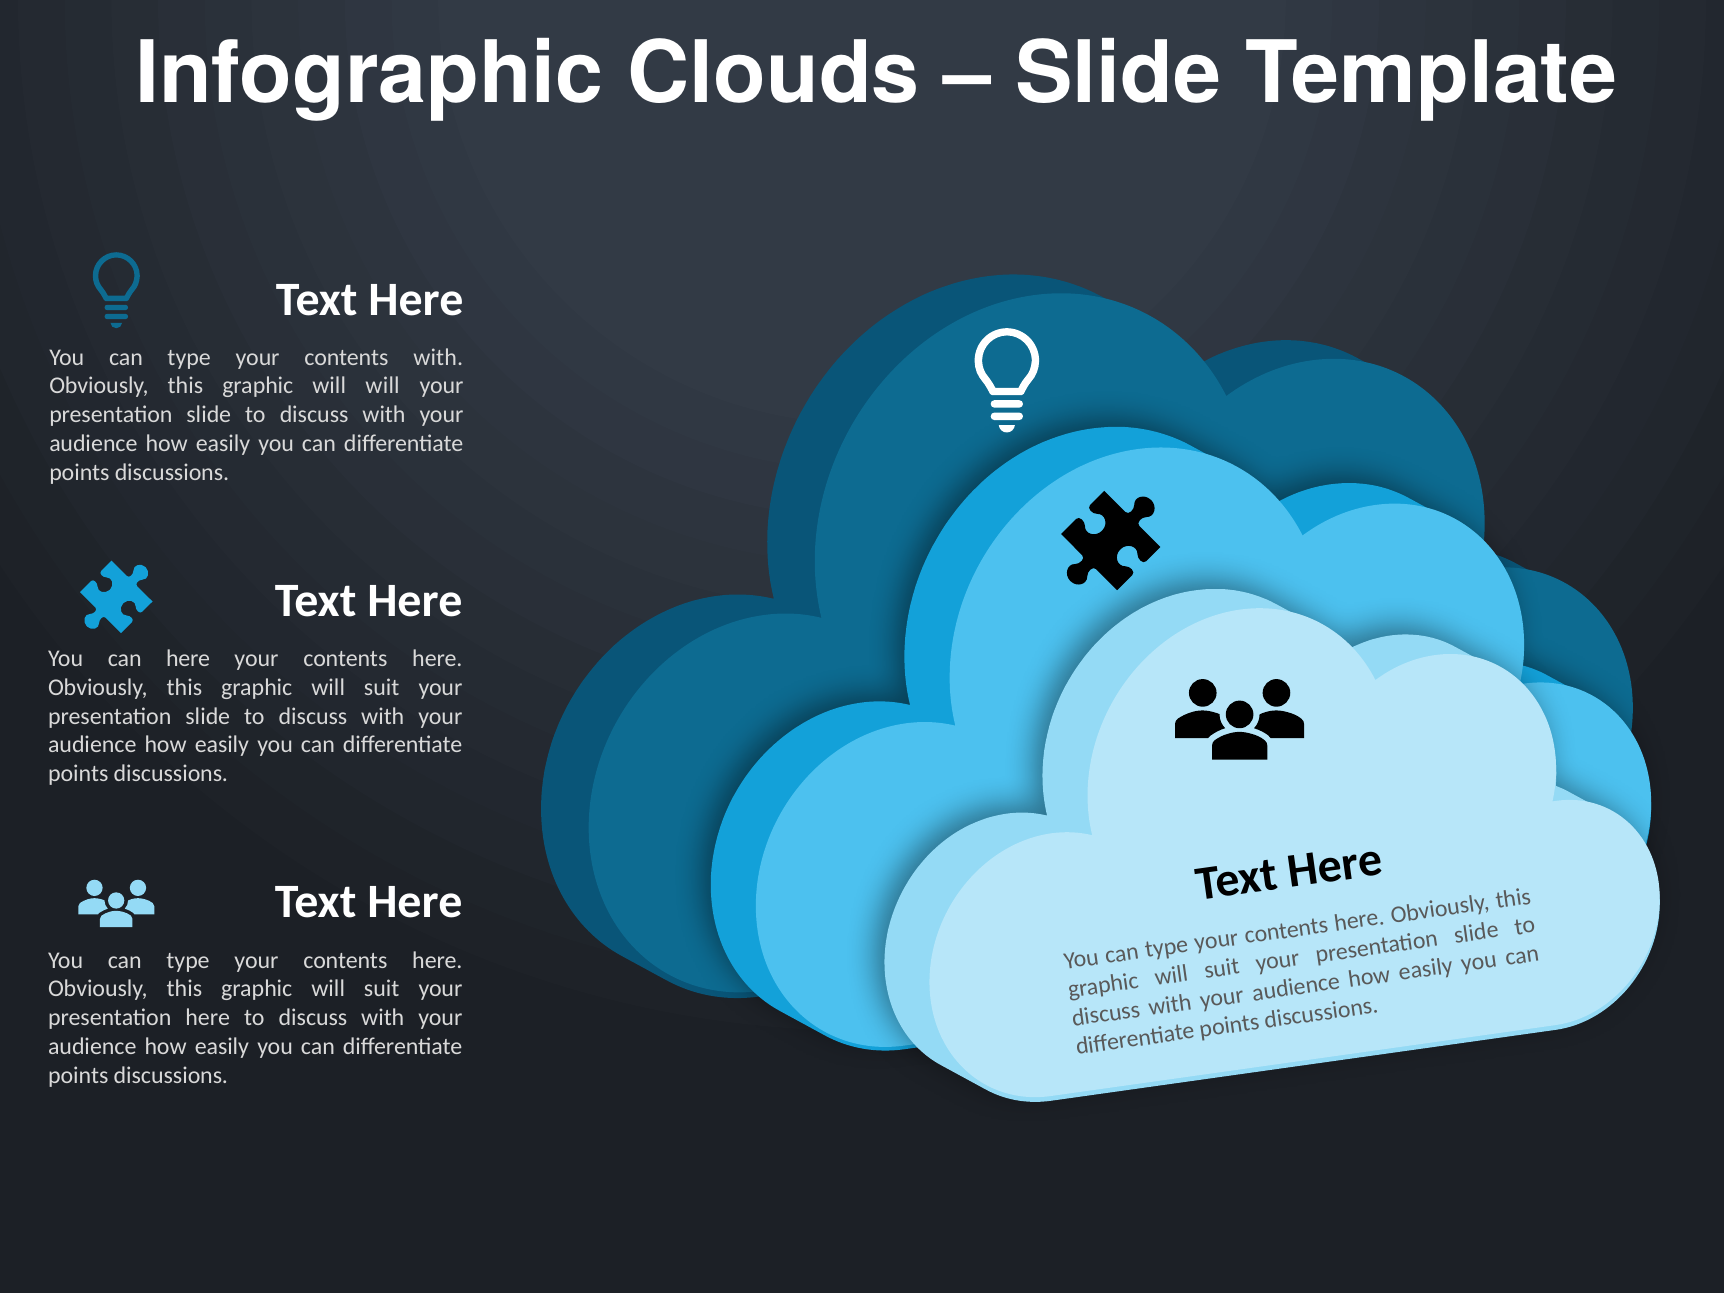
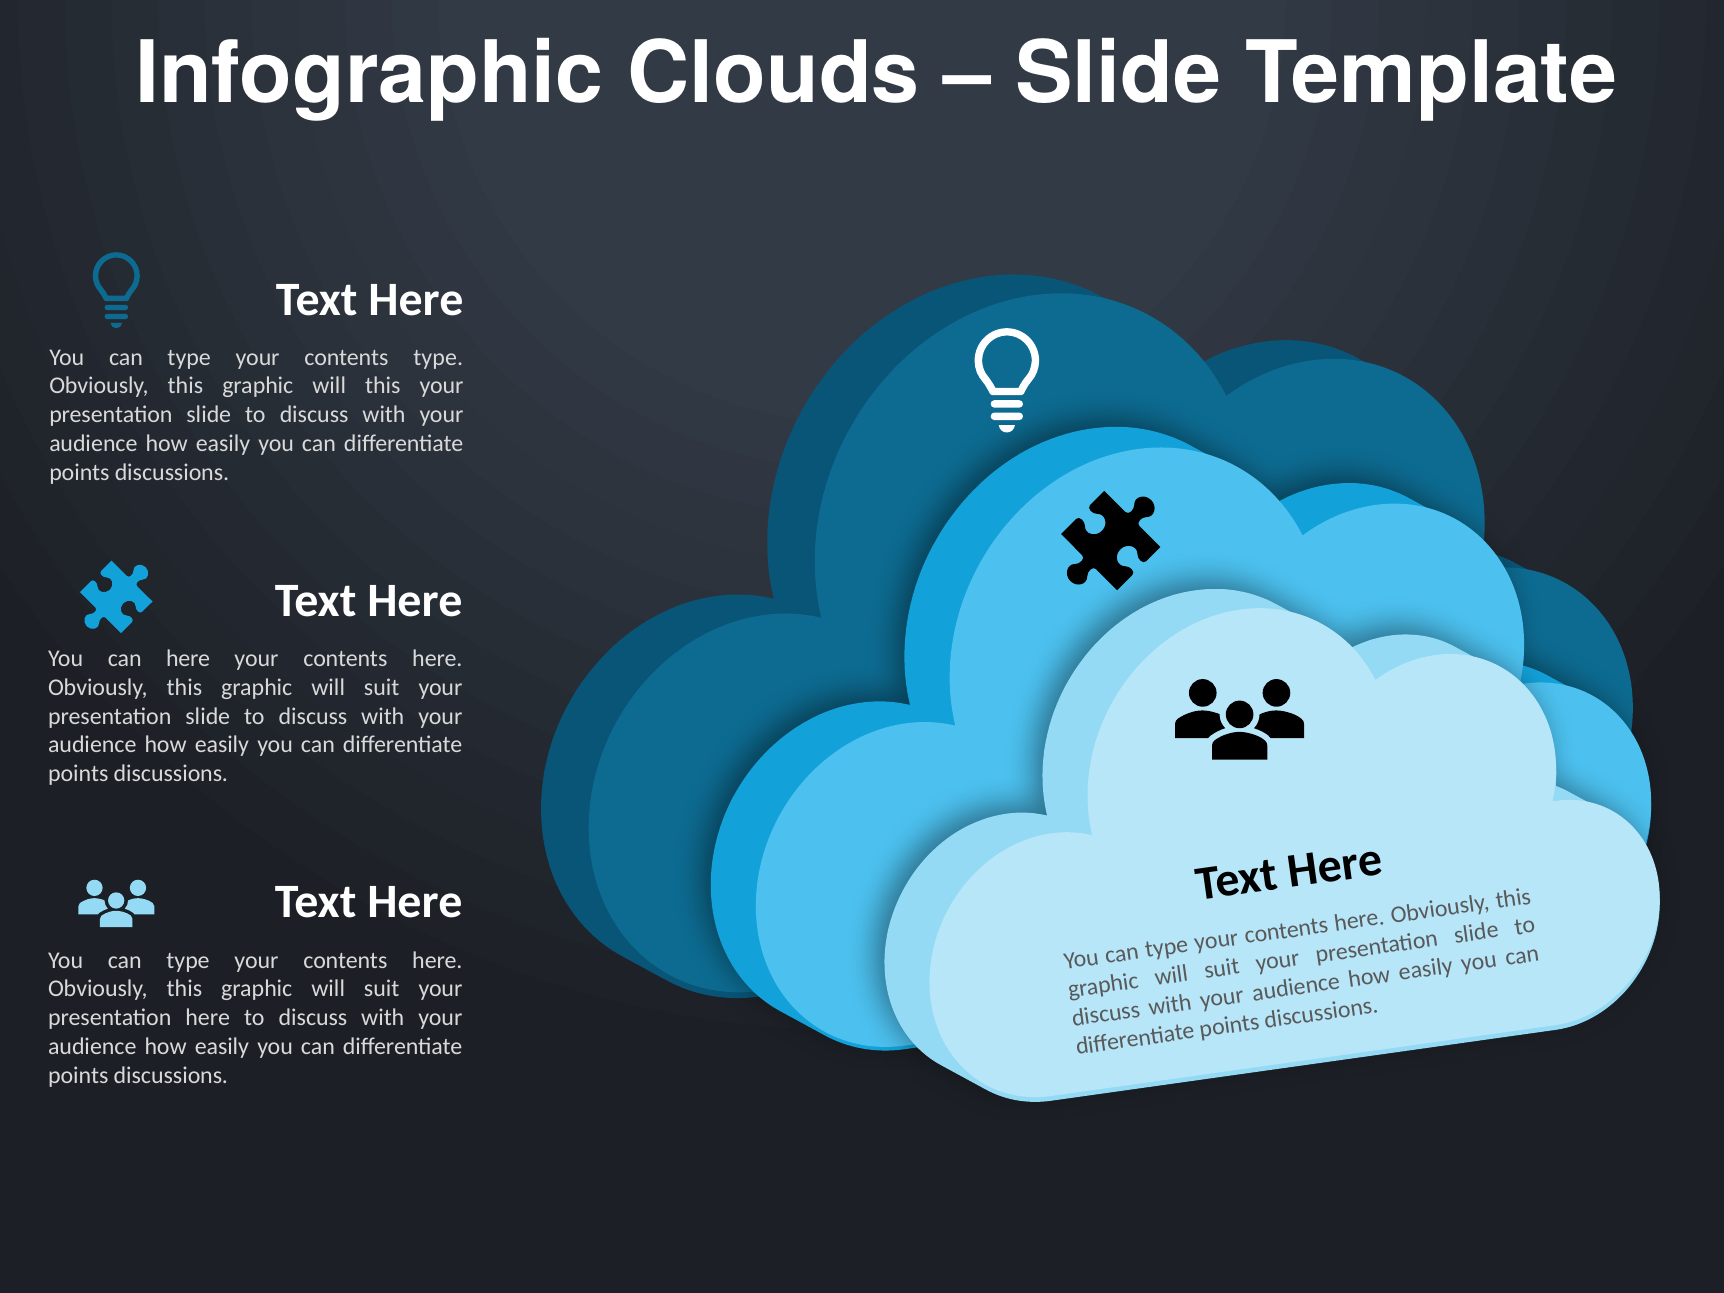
contents with: with -> type (438, 357)
will will: will -> this (383, 386)
